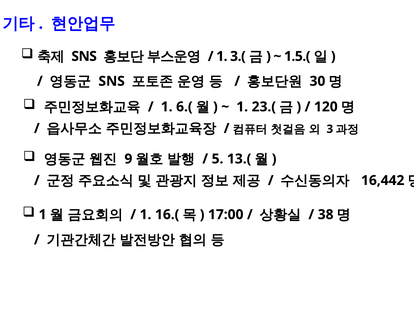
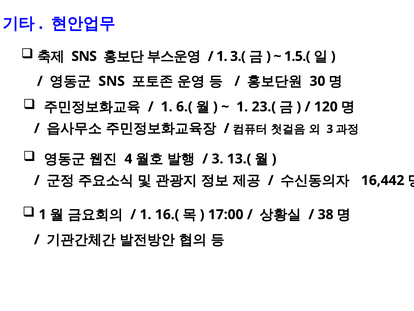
9: 9 -> 4 (128, 159)
5: 5 -> 3 (218, 159)
